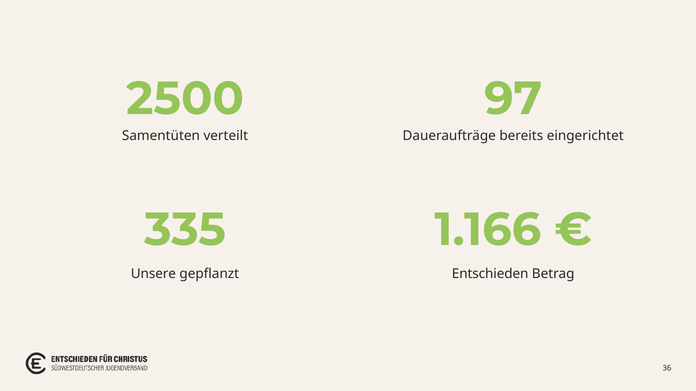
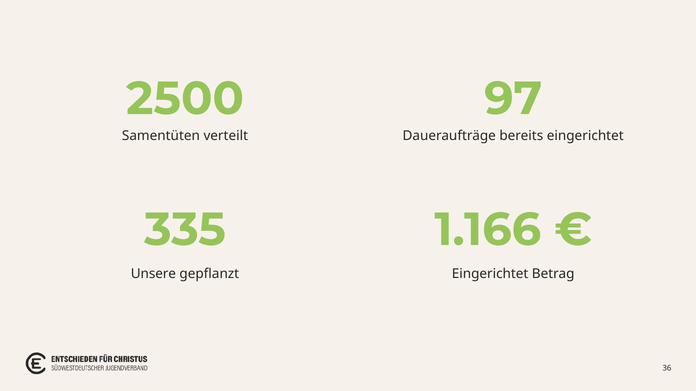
Entschieden: Entschieden -> Eingerichtet (490, 274)
